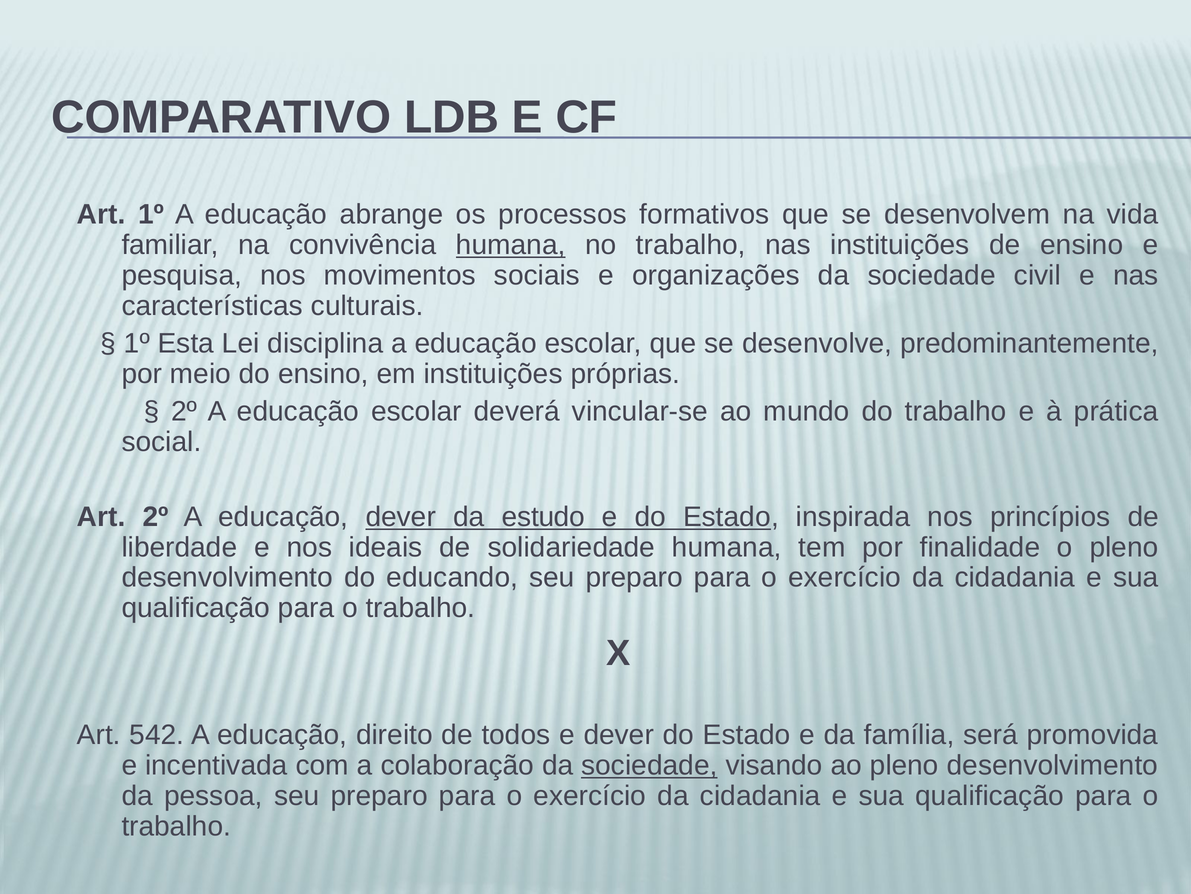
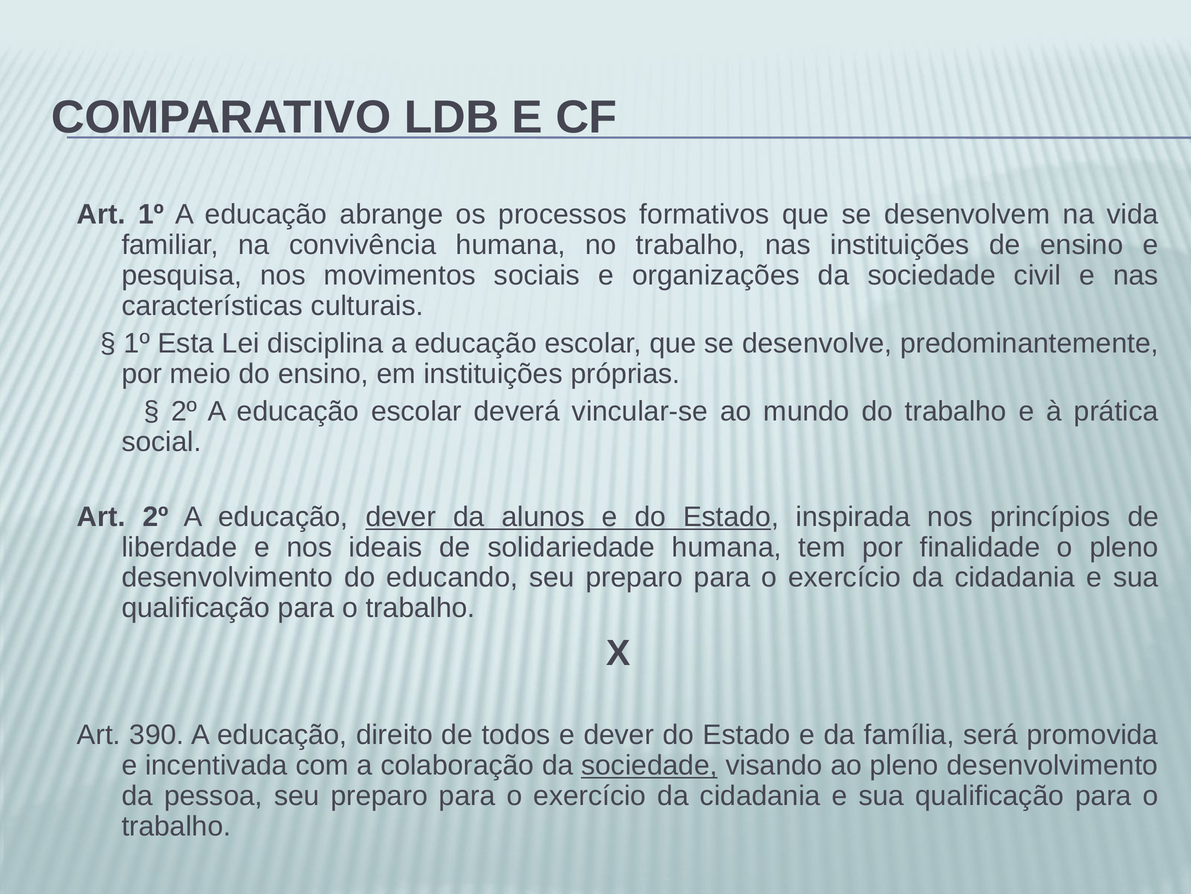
humana underline: present -> none (511, 245)
estudo: estudo -> alunos (543, 516)
542: 542 -> 390 (157, 735)
